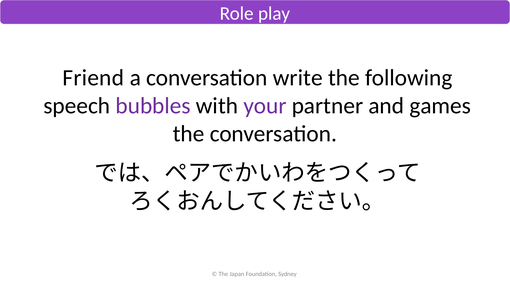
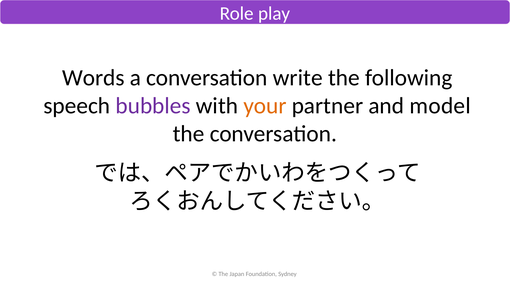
Friend: Friend -> Words (93, 78)
your colour: purple -> orange (265, 106)
games: games -> model (440, 106)
